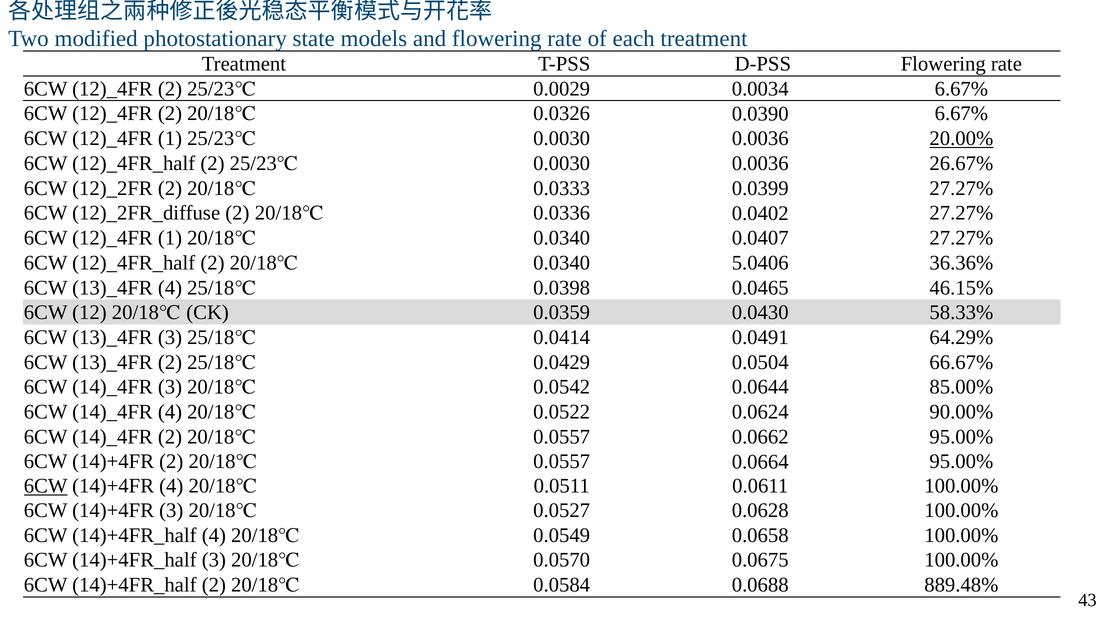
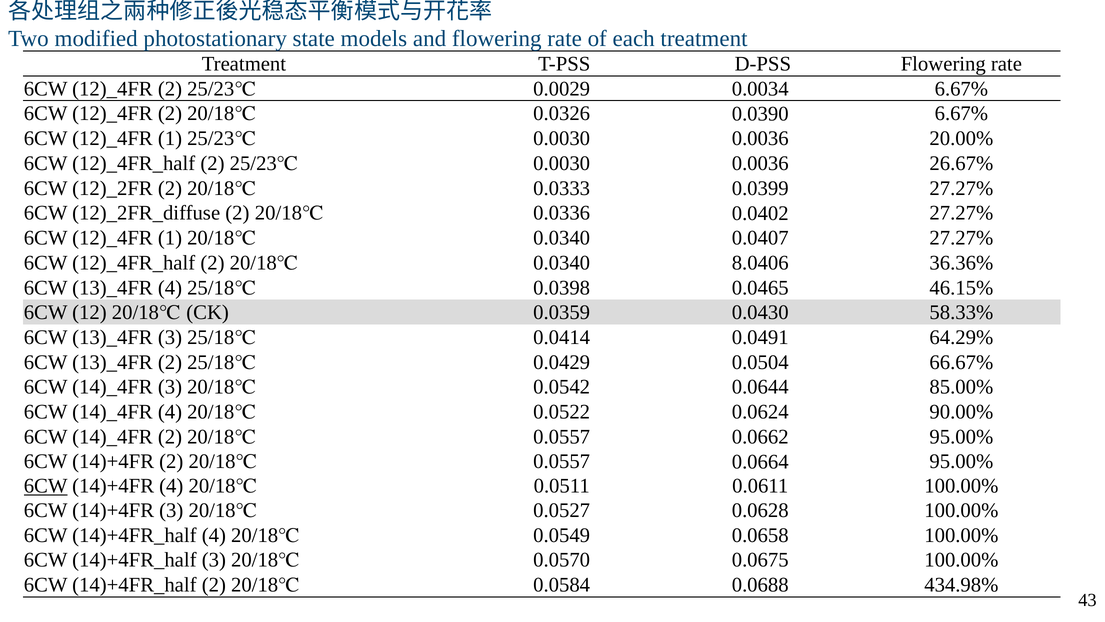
20.00% underline: present -> none (961, 138)
5.0406: 5.0406 -> 8.0406 (760, 263)
889.48%: 889.48% -> 434.98% (961, 585)
